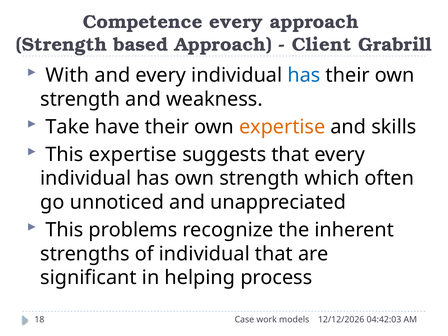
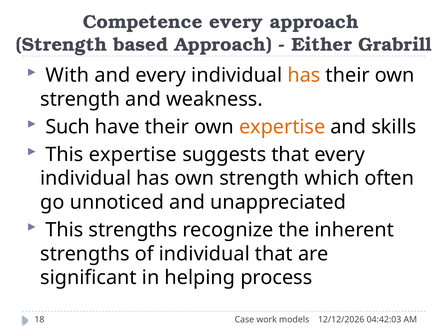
Client: Client -> Either (322, 45)
has colour: blue -> orange (304, 75)
Take: Take -> Such (68, 127)
This problems: problems -> strengths (133, 230)
